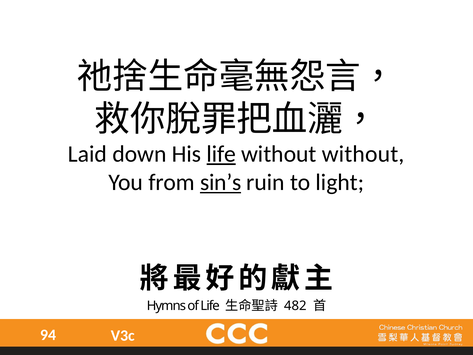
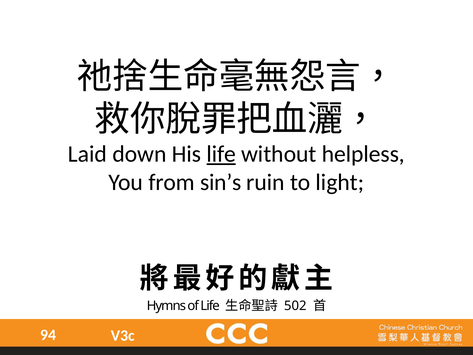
without without: without -> helpless (363, 154)
sin’s underline: present -> none (221, 182)
482: 482 -> 502 (295, 306)
